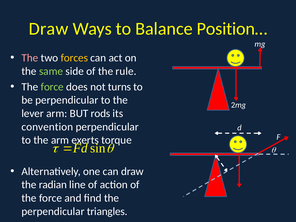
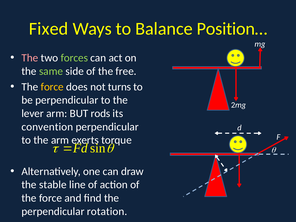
Draw: Draw -> Fixed (49, 29)
forces colour: yellow -> light green (74, 58)
rule: rule -> free (126, 71)
force colour: light green -> yellow (52, 87)
radian: radian -> stable (53, 185)
triangles: triangles -> rotation (107, 211)
